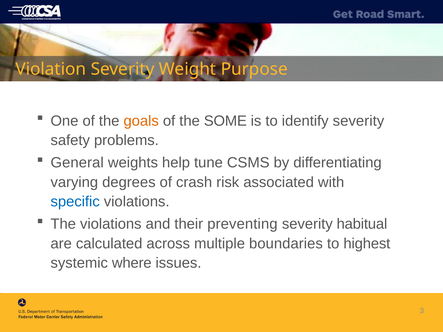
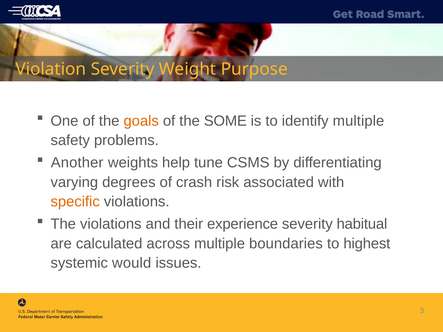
identify severity: severity -> multiple (359, 121)
General: General -> Another (77, 163)
specific colour: blue -> orange (75, 202)
preventing: preventing -> experience (243, 224)
where: where -> would (132, 263)
